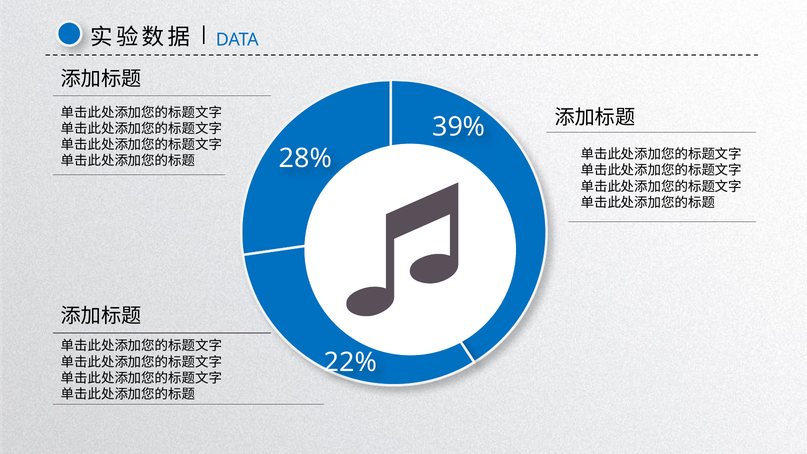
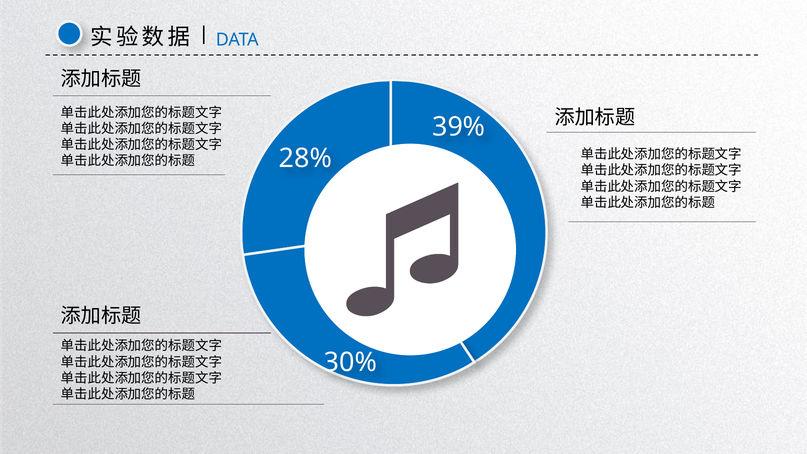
22%: 22% -> 30% (350, 362)
